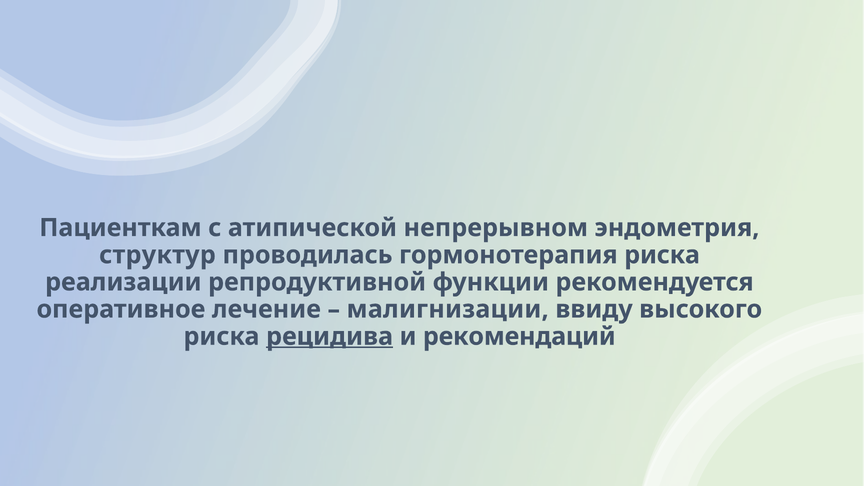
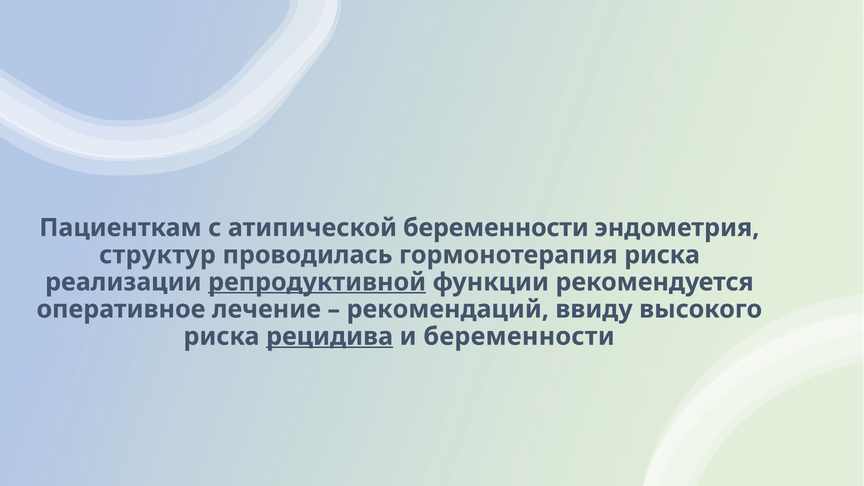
атипической непрерывном: непрерывном -> беременности (496, 228)
репродуктивной underline: none -> present (317, 282)
малигнизации: малигнизации -> рекомендаций (448, 309)
и рекомендаций: рекомендаций -> беременности (519, 336)
